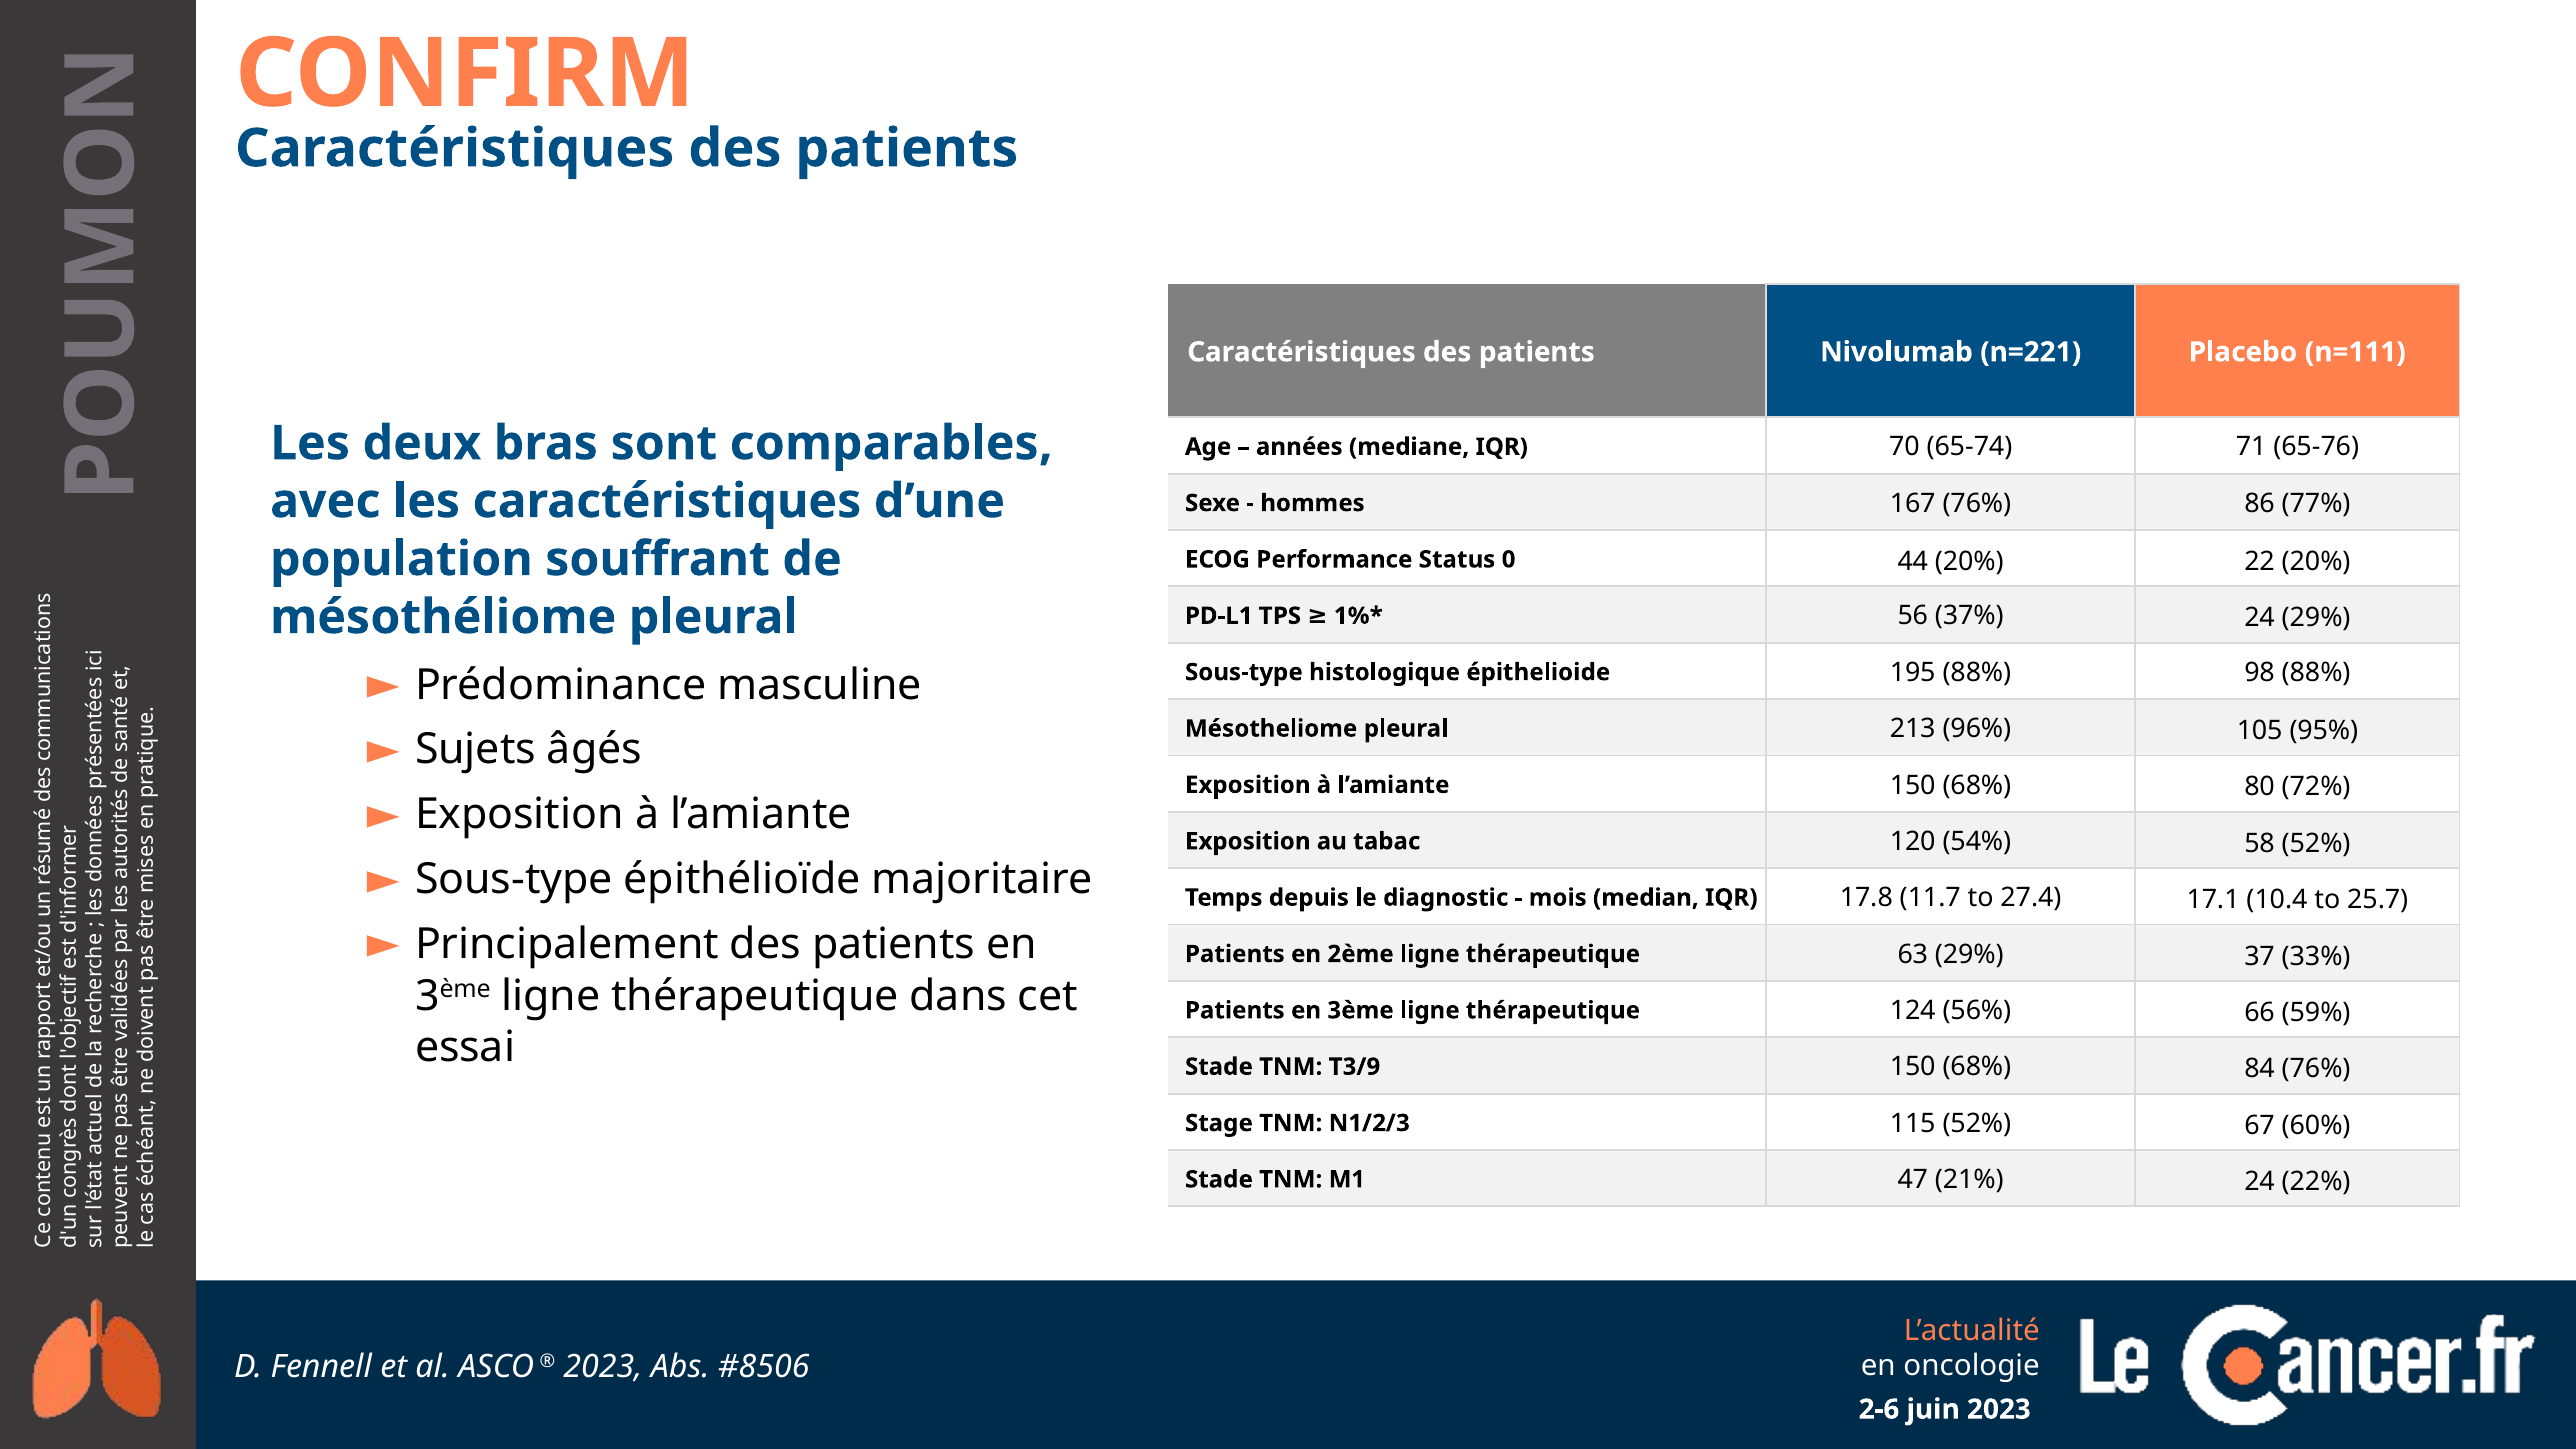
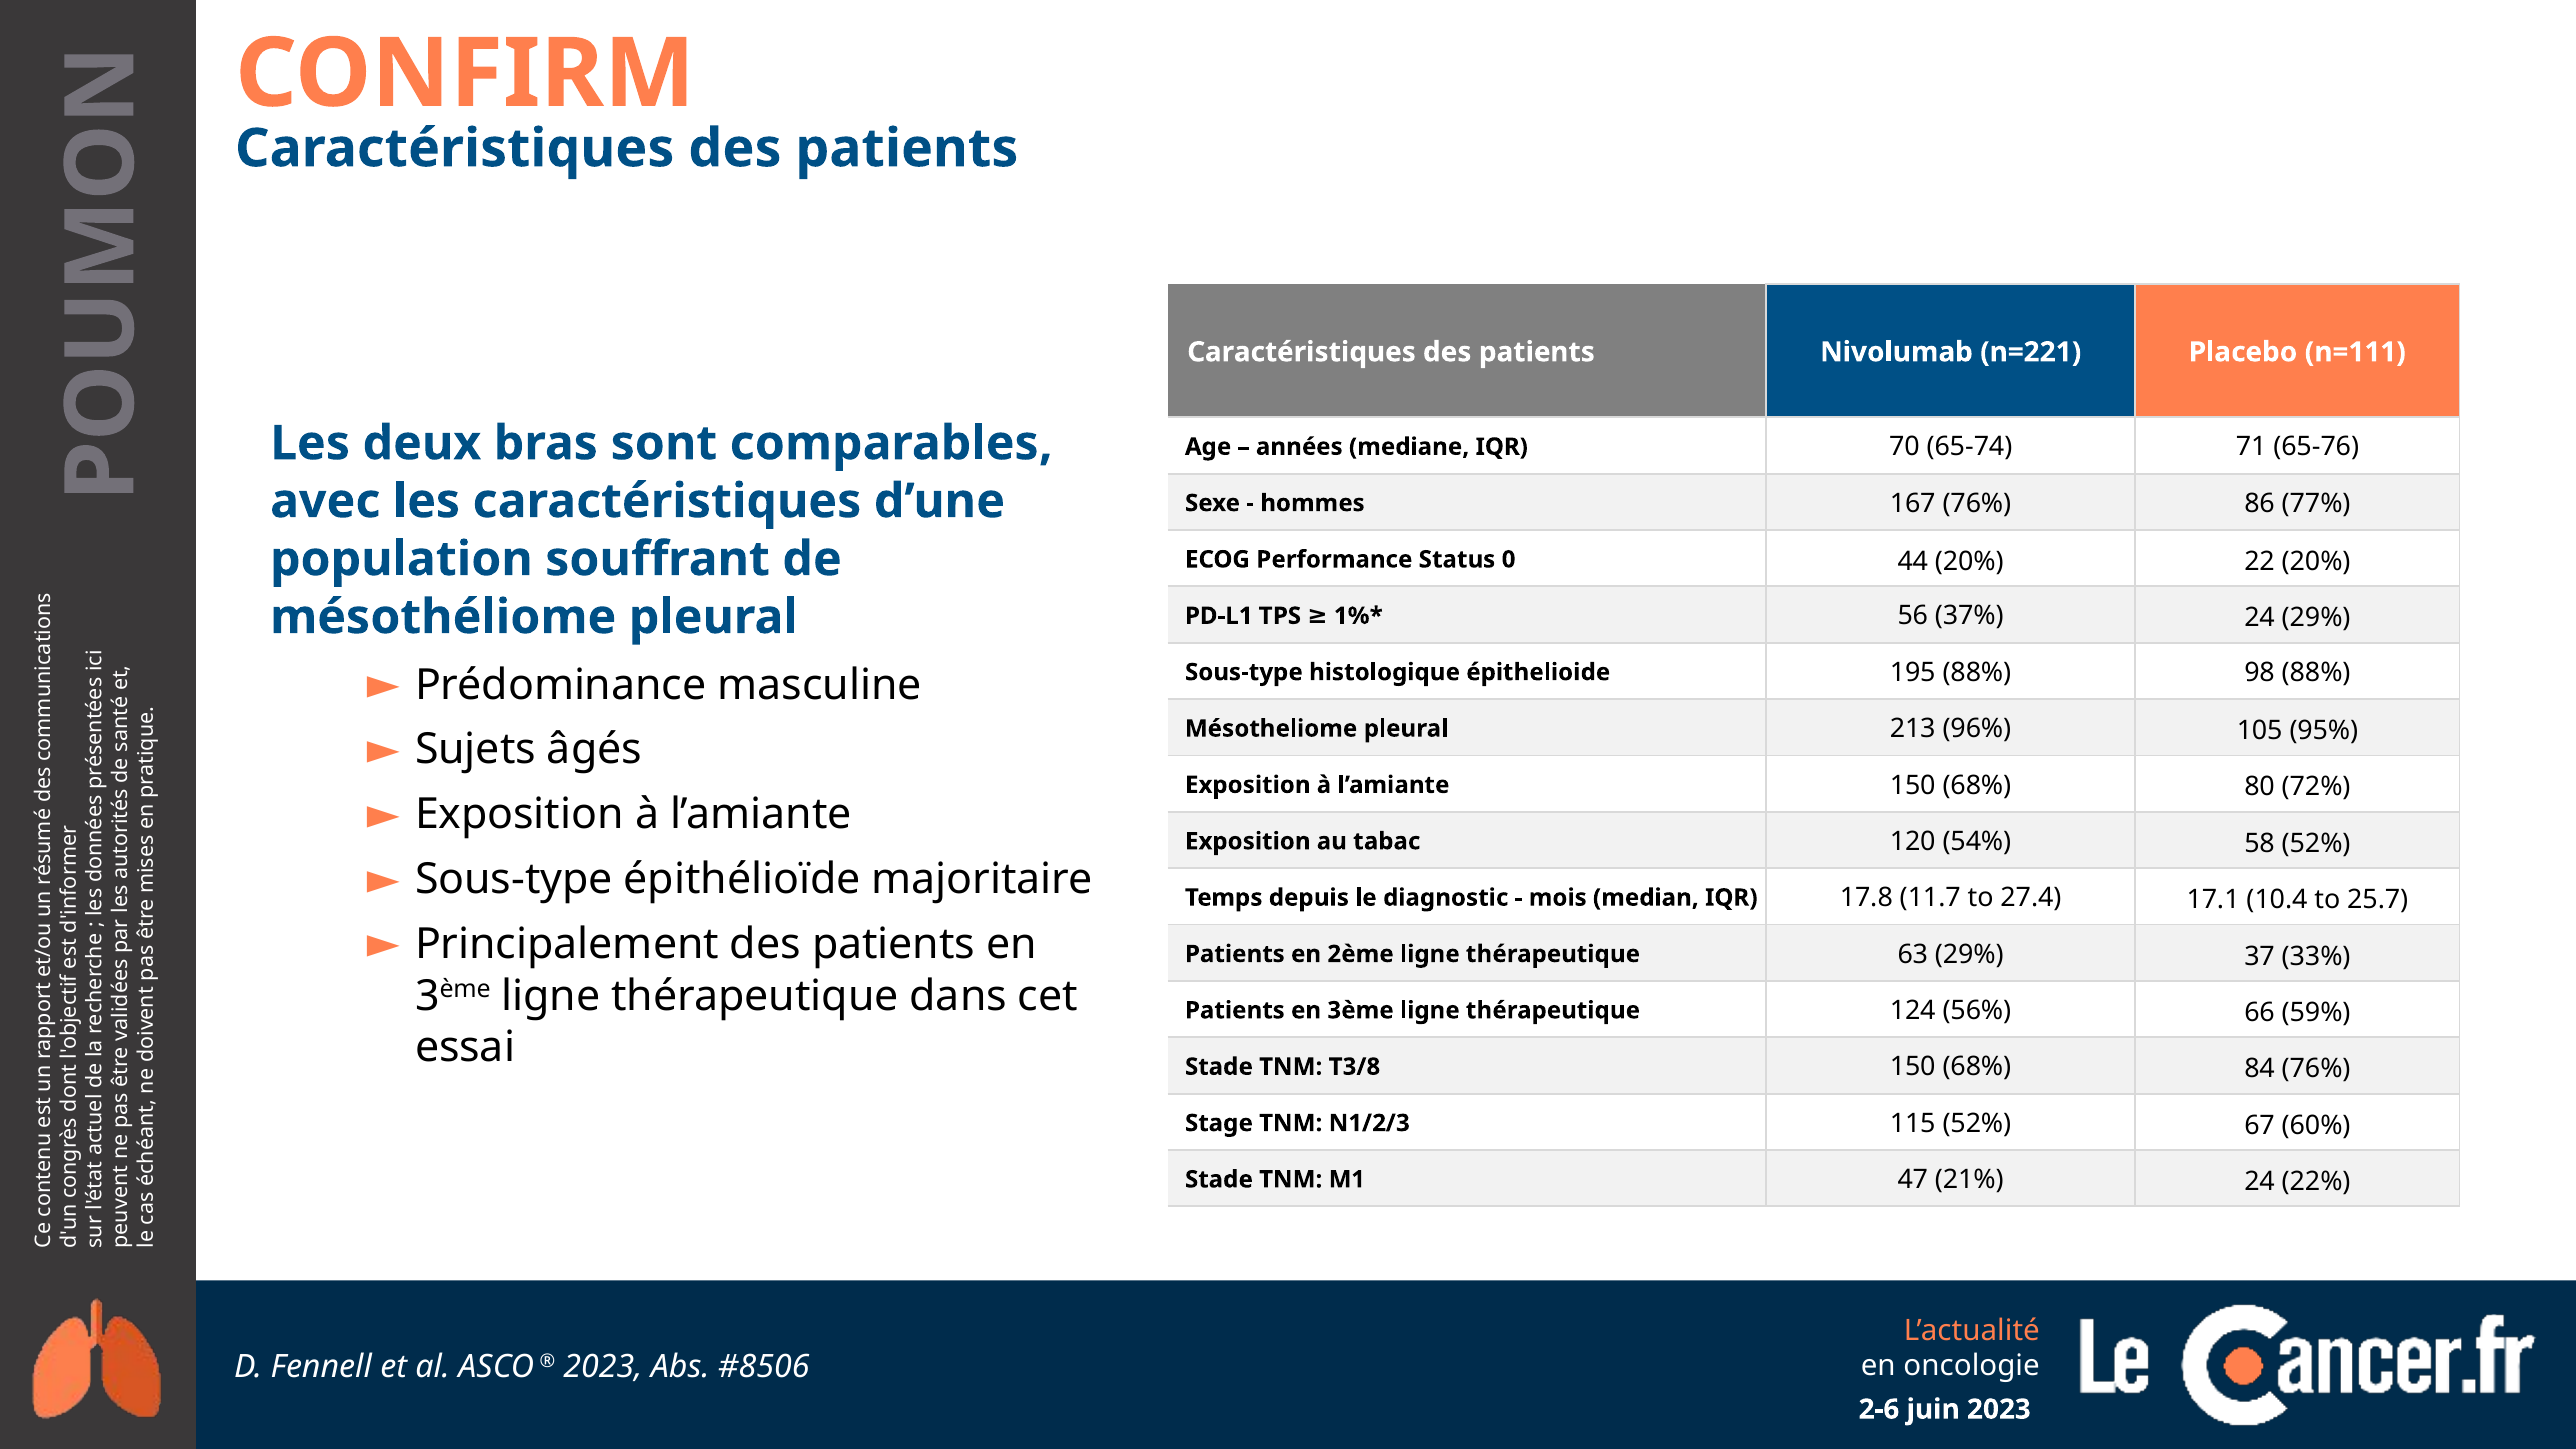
T3/9: T3/9 -> T3/8 (1354, 1067)
